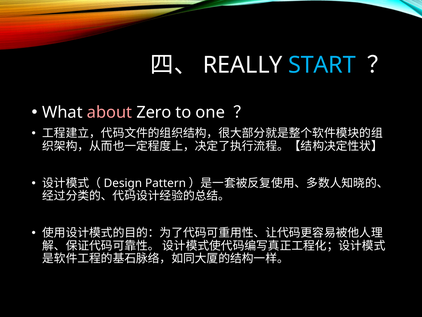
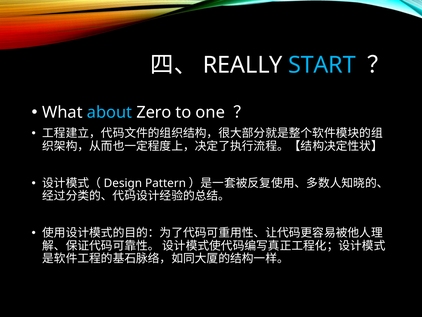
about colour: pink -> light blue (110, 112)
